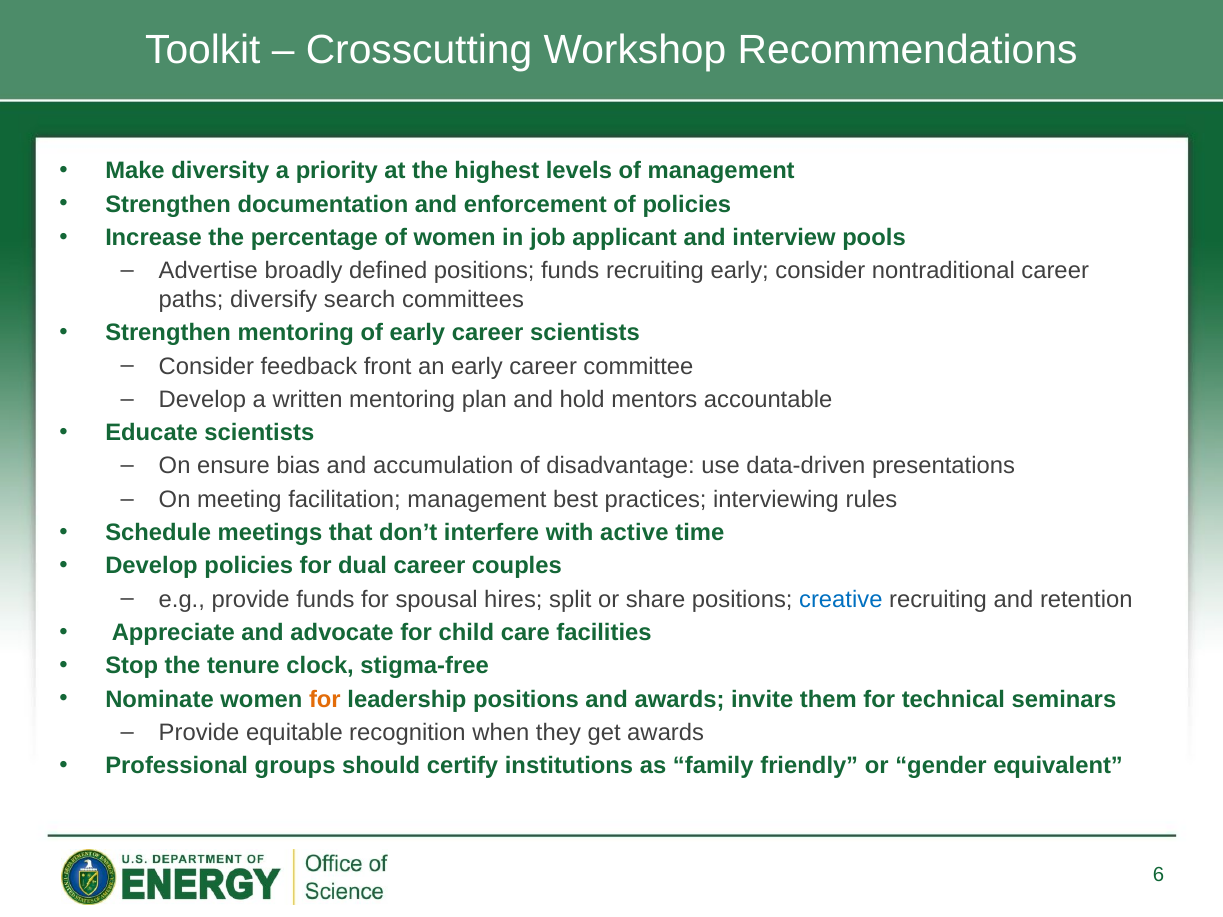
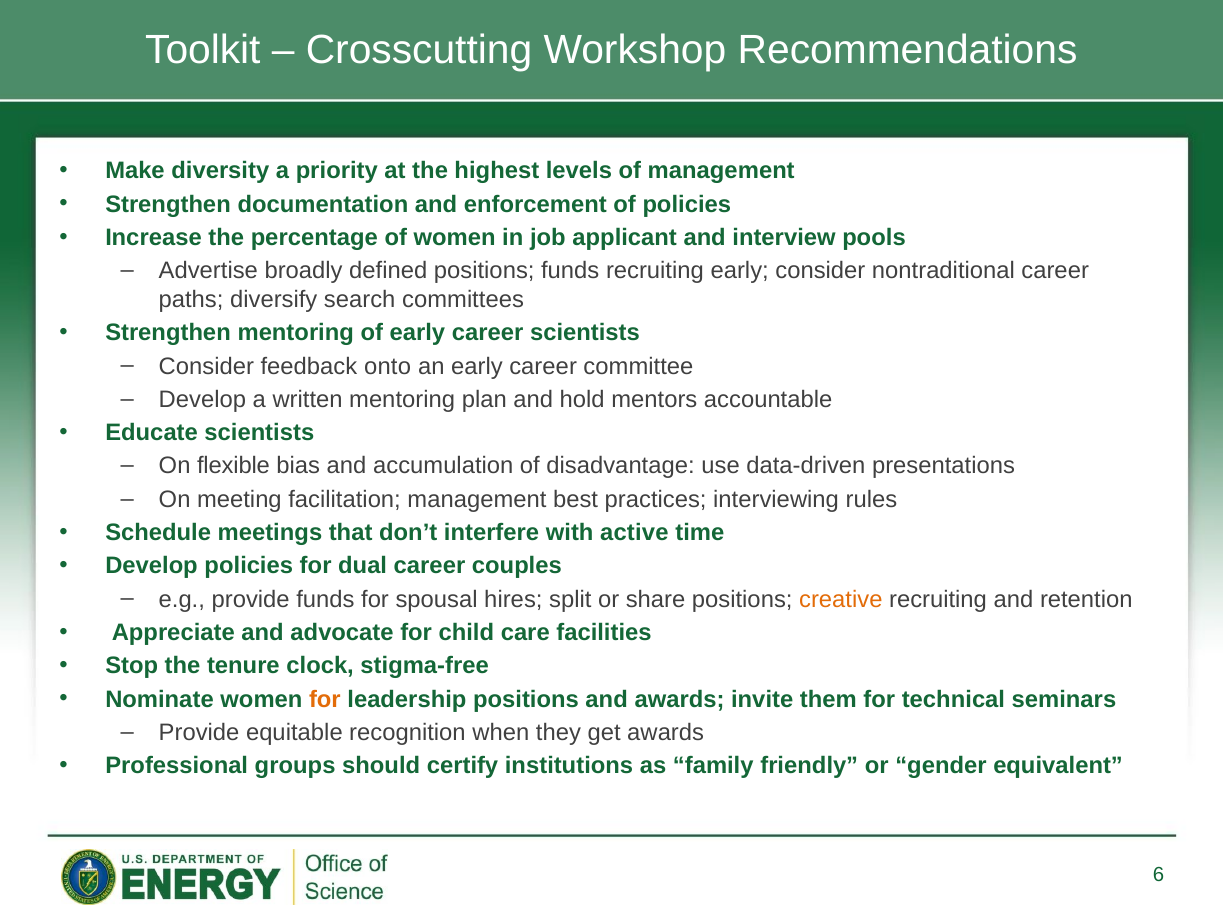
front: front -> onto (388, 366)
ensure: ensure -> flexible (233, 466)
creative colour: blue -> orange (841, 600)
